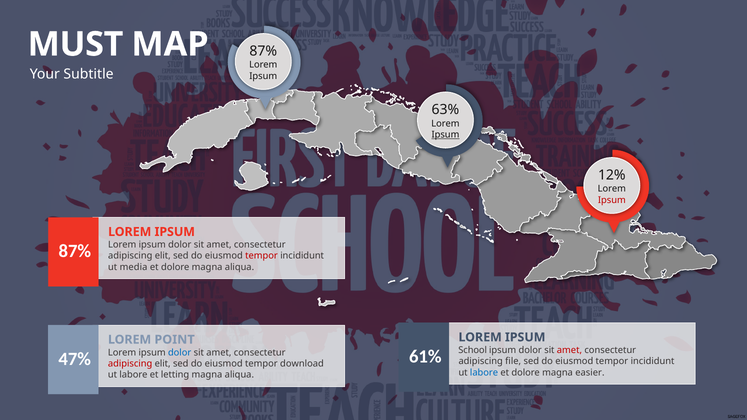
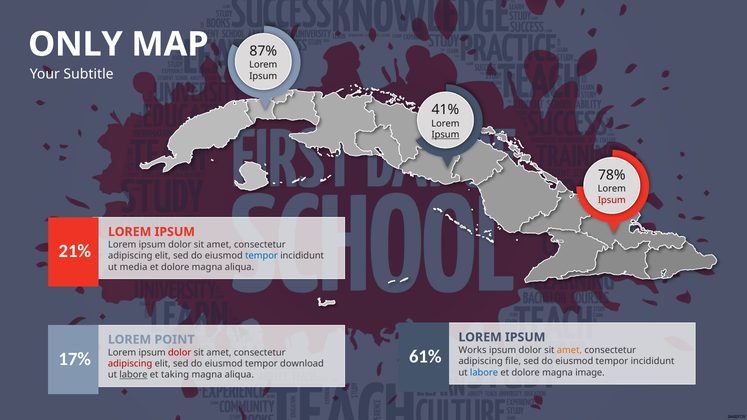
MUST: MUST -> ONLY (75, 44)
63%: 63% -> 41% (445, 110)
12%: 12% -> 78% (612, 175)
87%: 87% -> 21% (75, 251)
tempor colour: red -> blue (261, 256)
School: School -> Works (473, 350)
amet colour: red -> orange (569, 350)
dolor colour: blue -> red (180, 353)
47%: 47% -> 17% (75, 359)
easier: easier -> image (590, 373)
labore underline: none -> present (133, 375)
letting: letting -> taking (175, 375)
